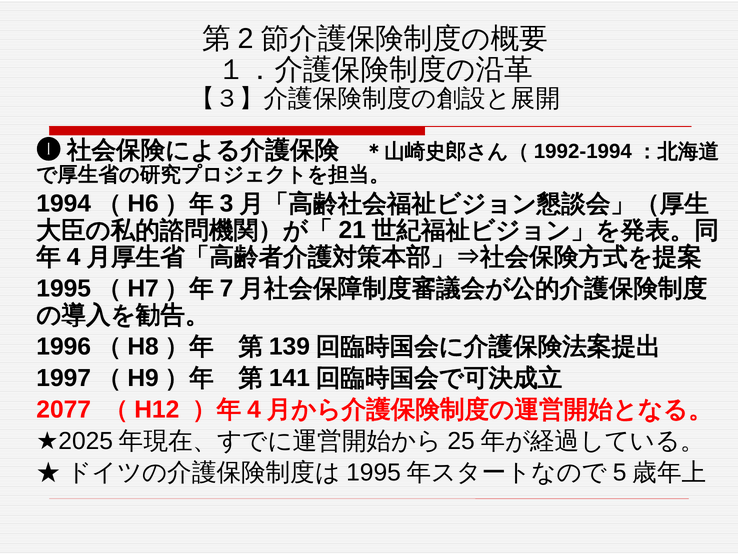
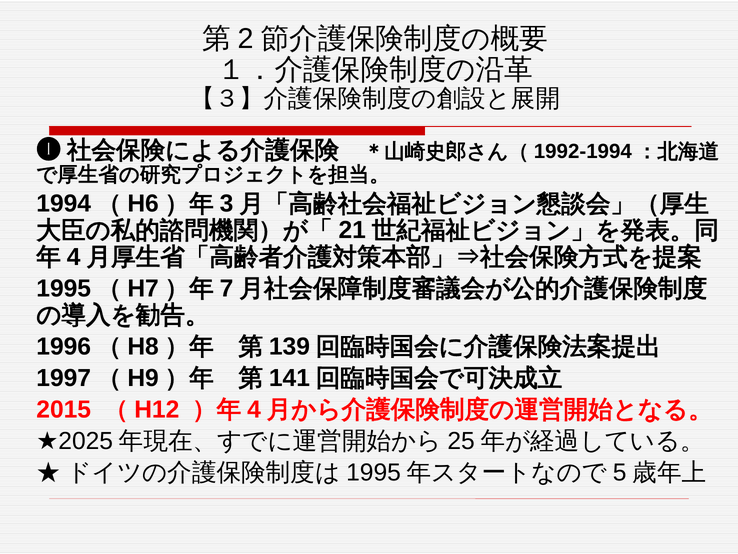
2077: 2077 -> 2015 (64, 409)
